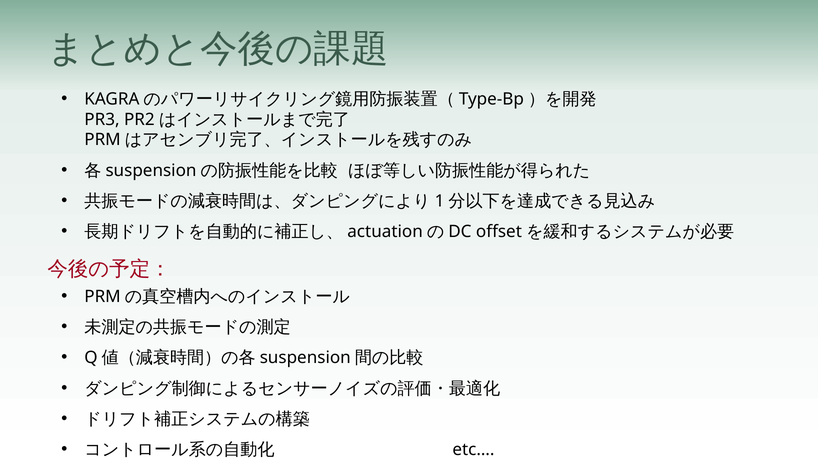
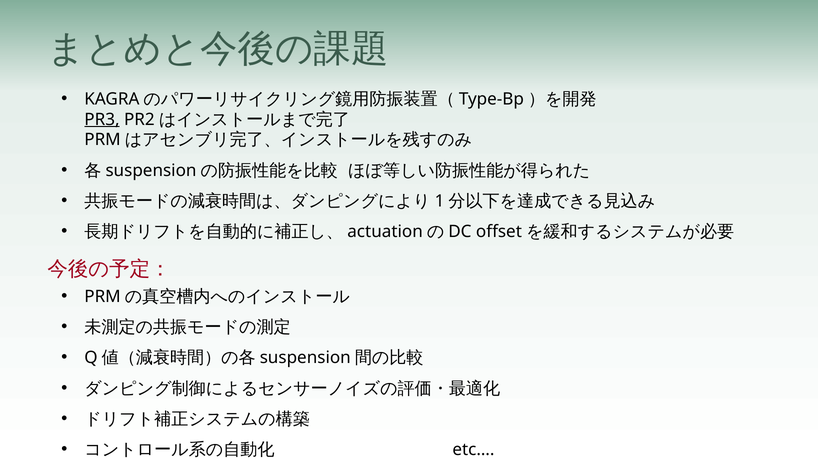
PR3 underline: none -> present (102, 119)
